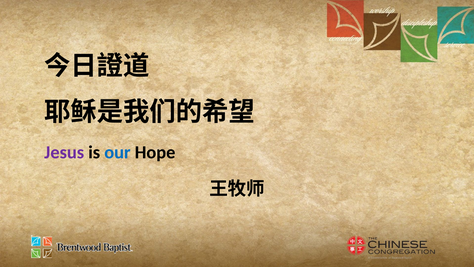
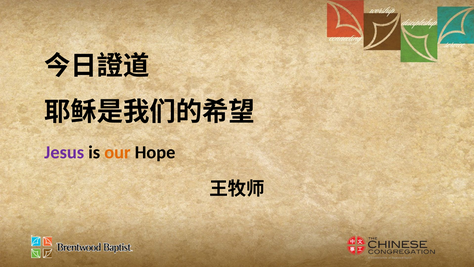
our colour: blue -> orange (117, 152)
